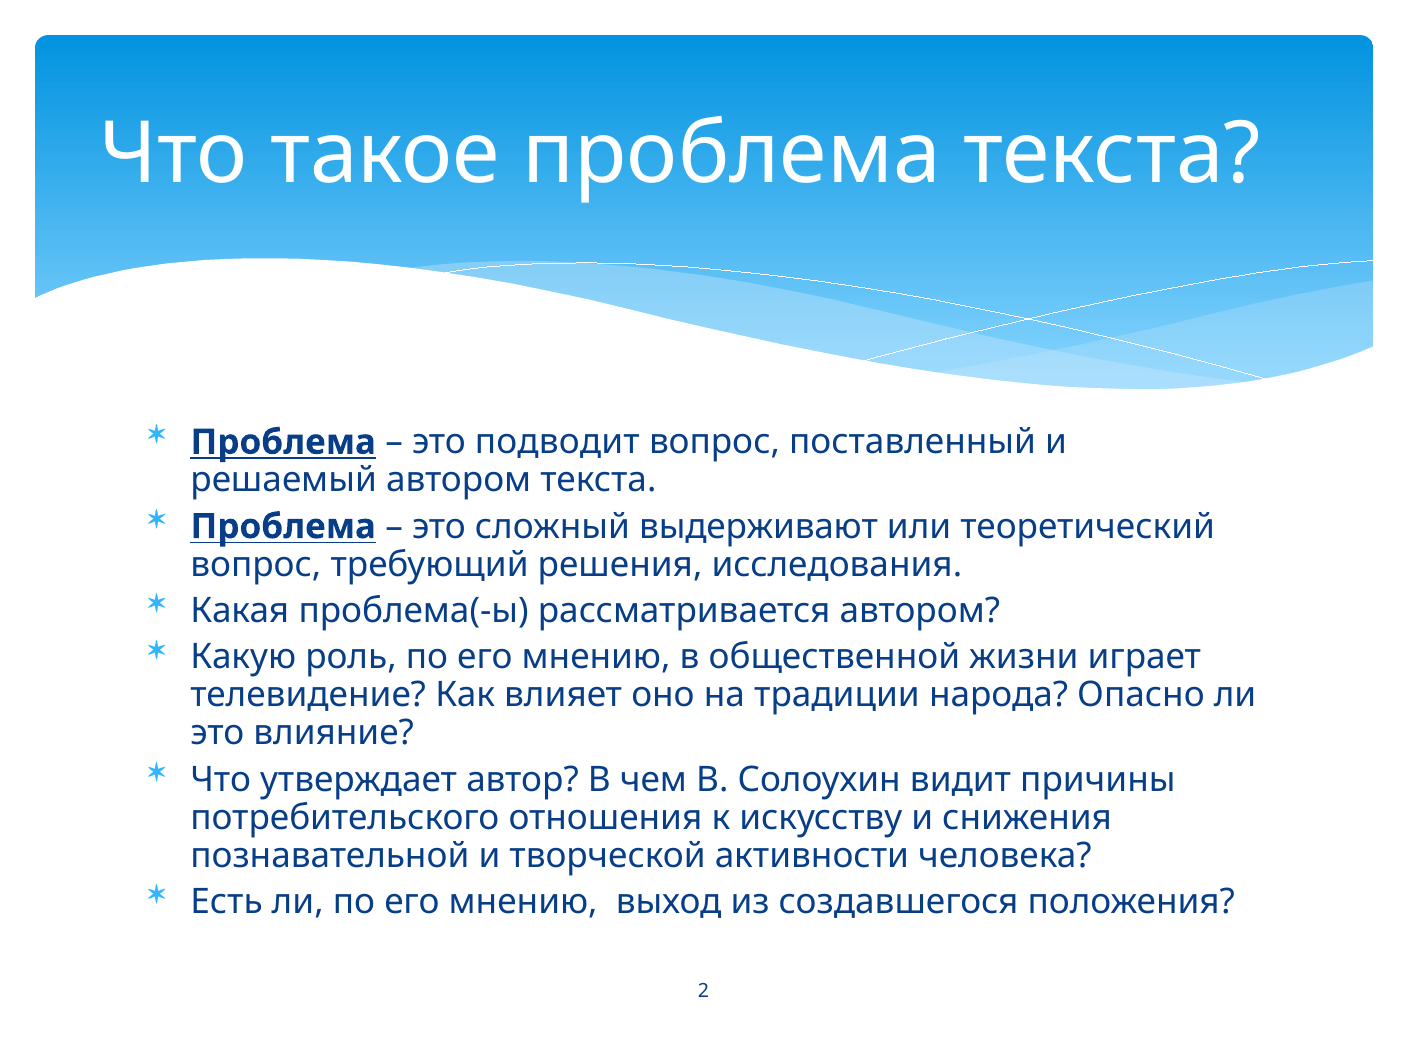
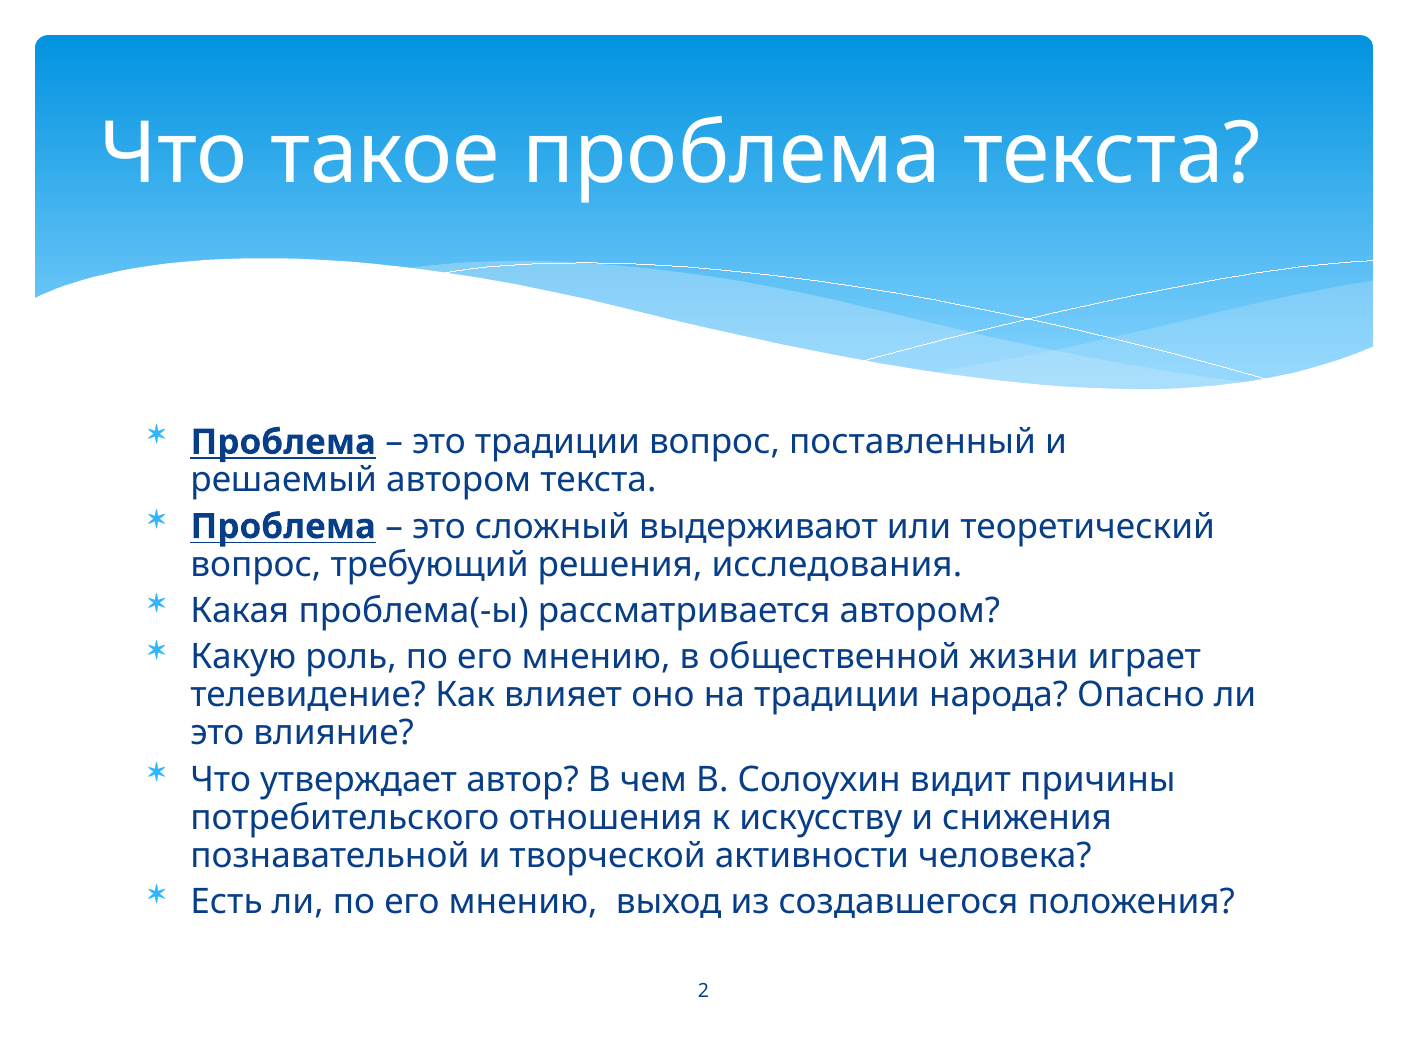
это подводит: подводит -> традиции (557, 442)
